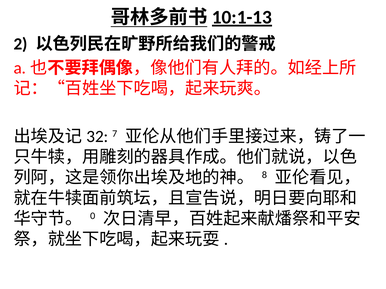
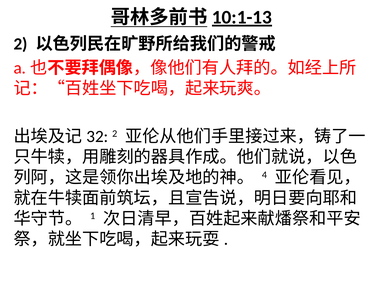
7: 7 -> 2 (115, 134)
8: 8 -> 4 (264, 175)
0: 0 -> 1 (93, 216)
